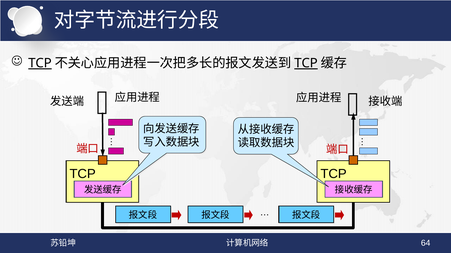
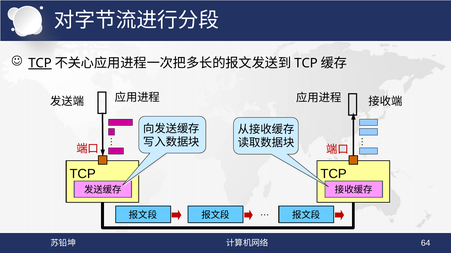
TCP underline: present -> none (306, 63)
